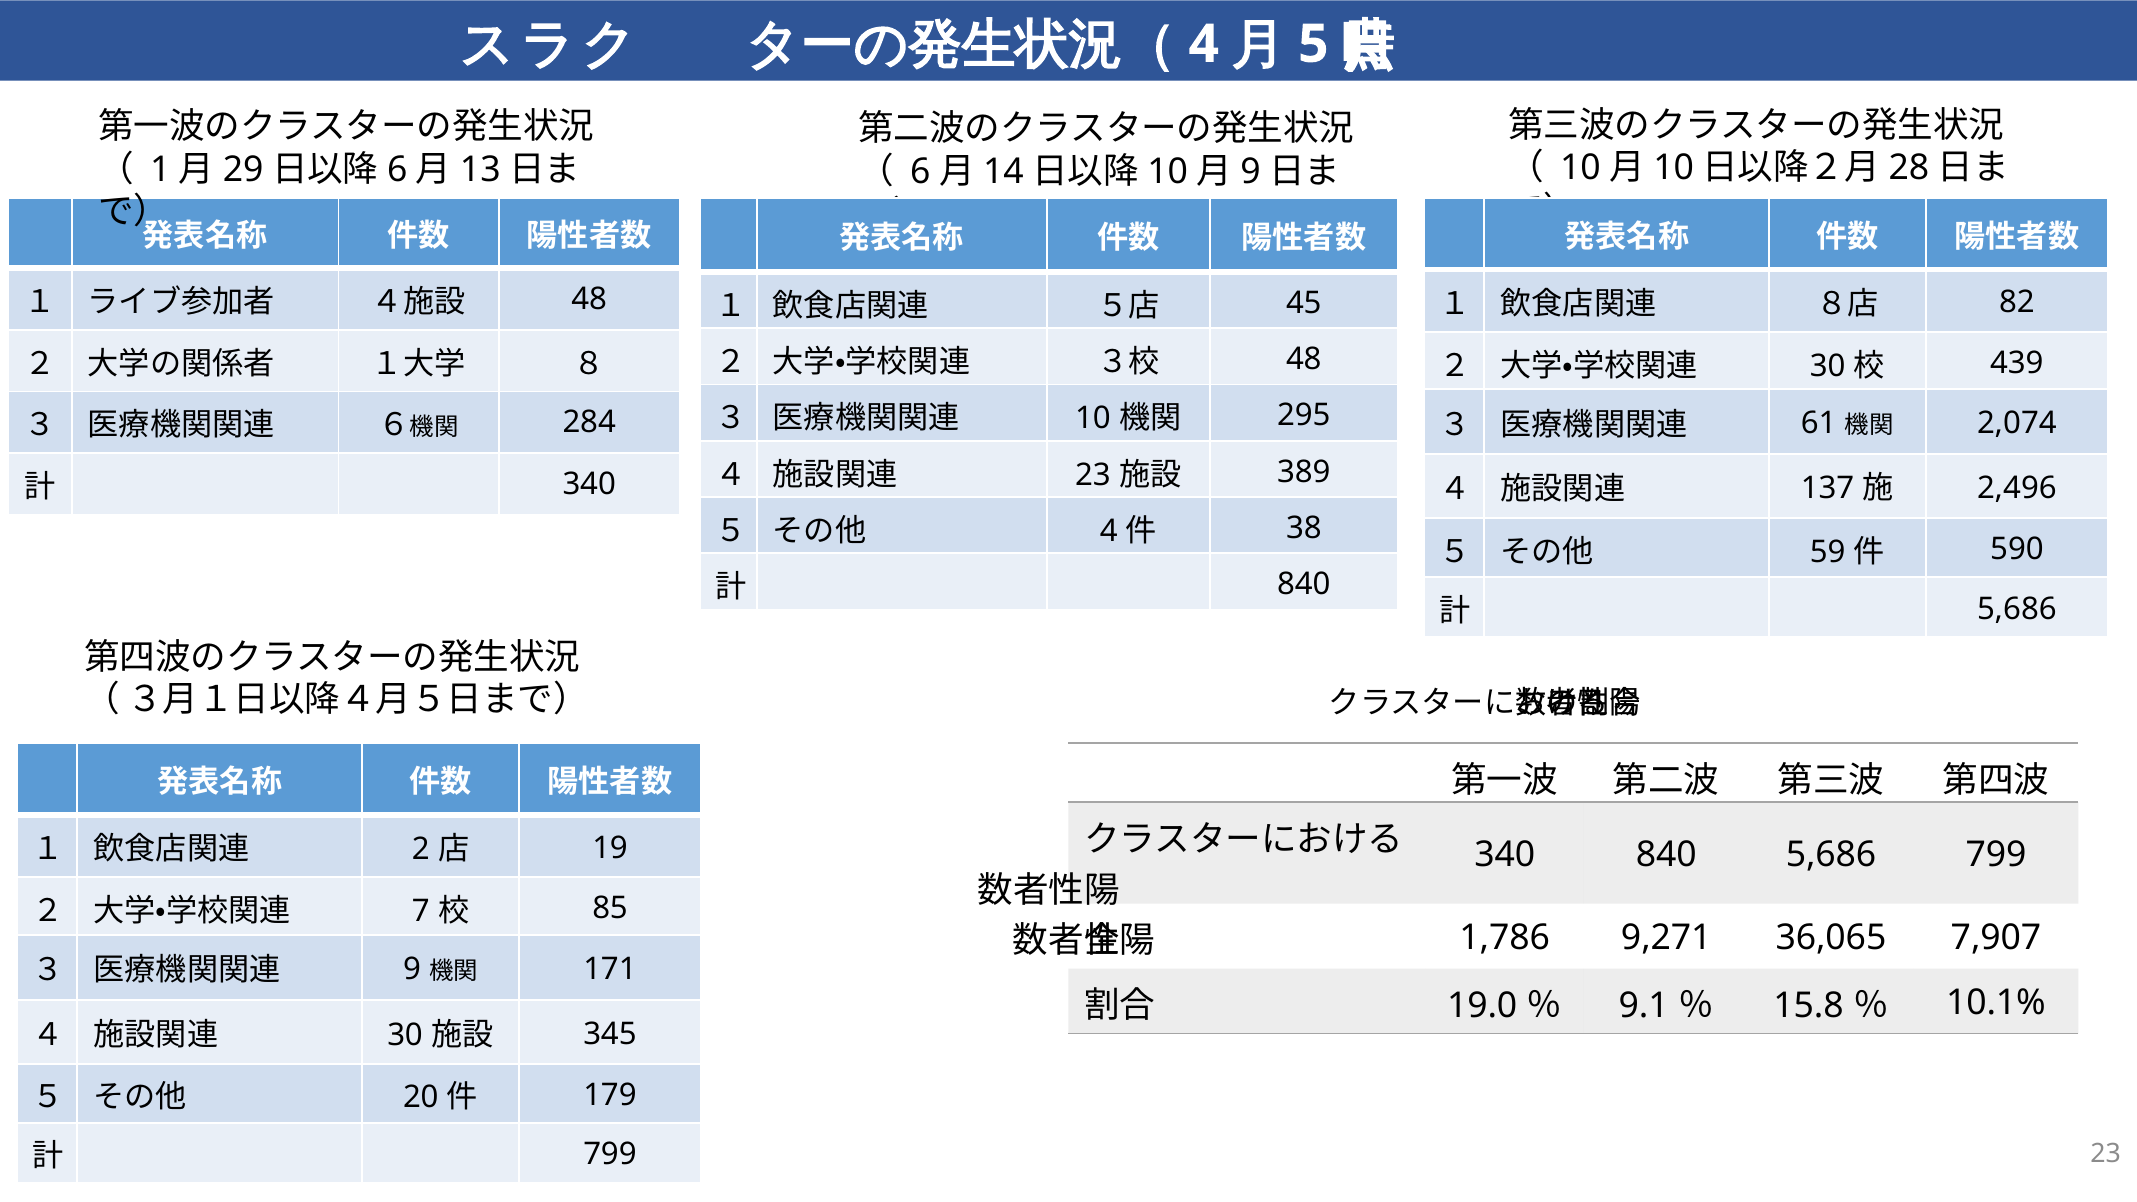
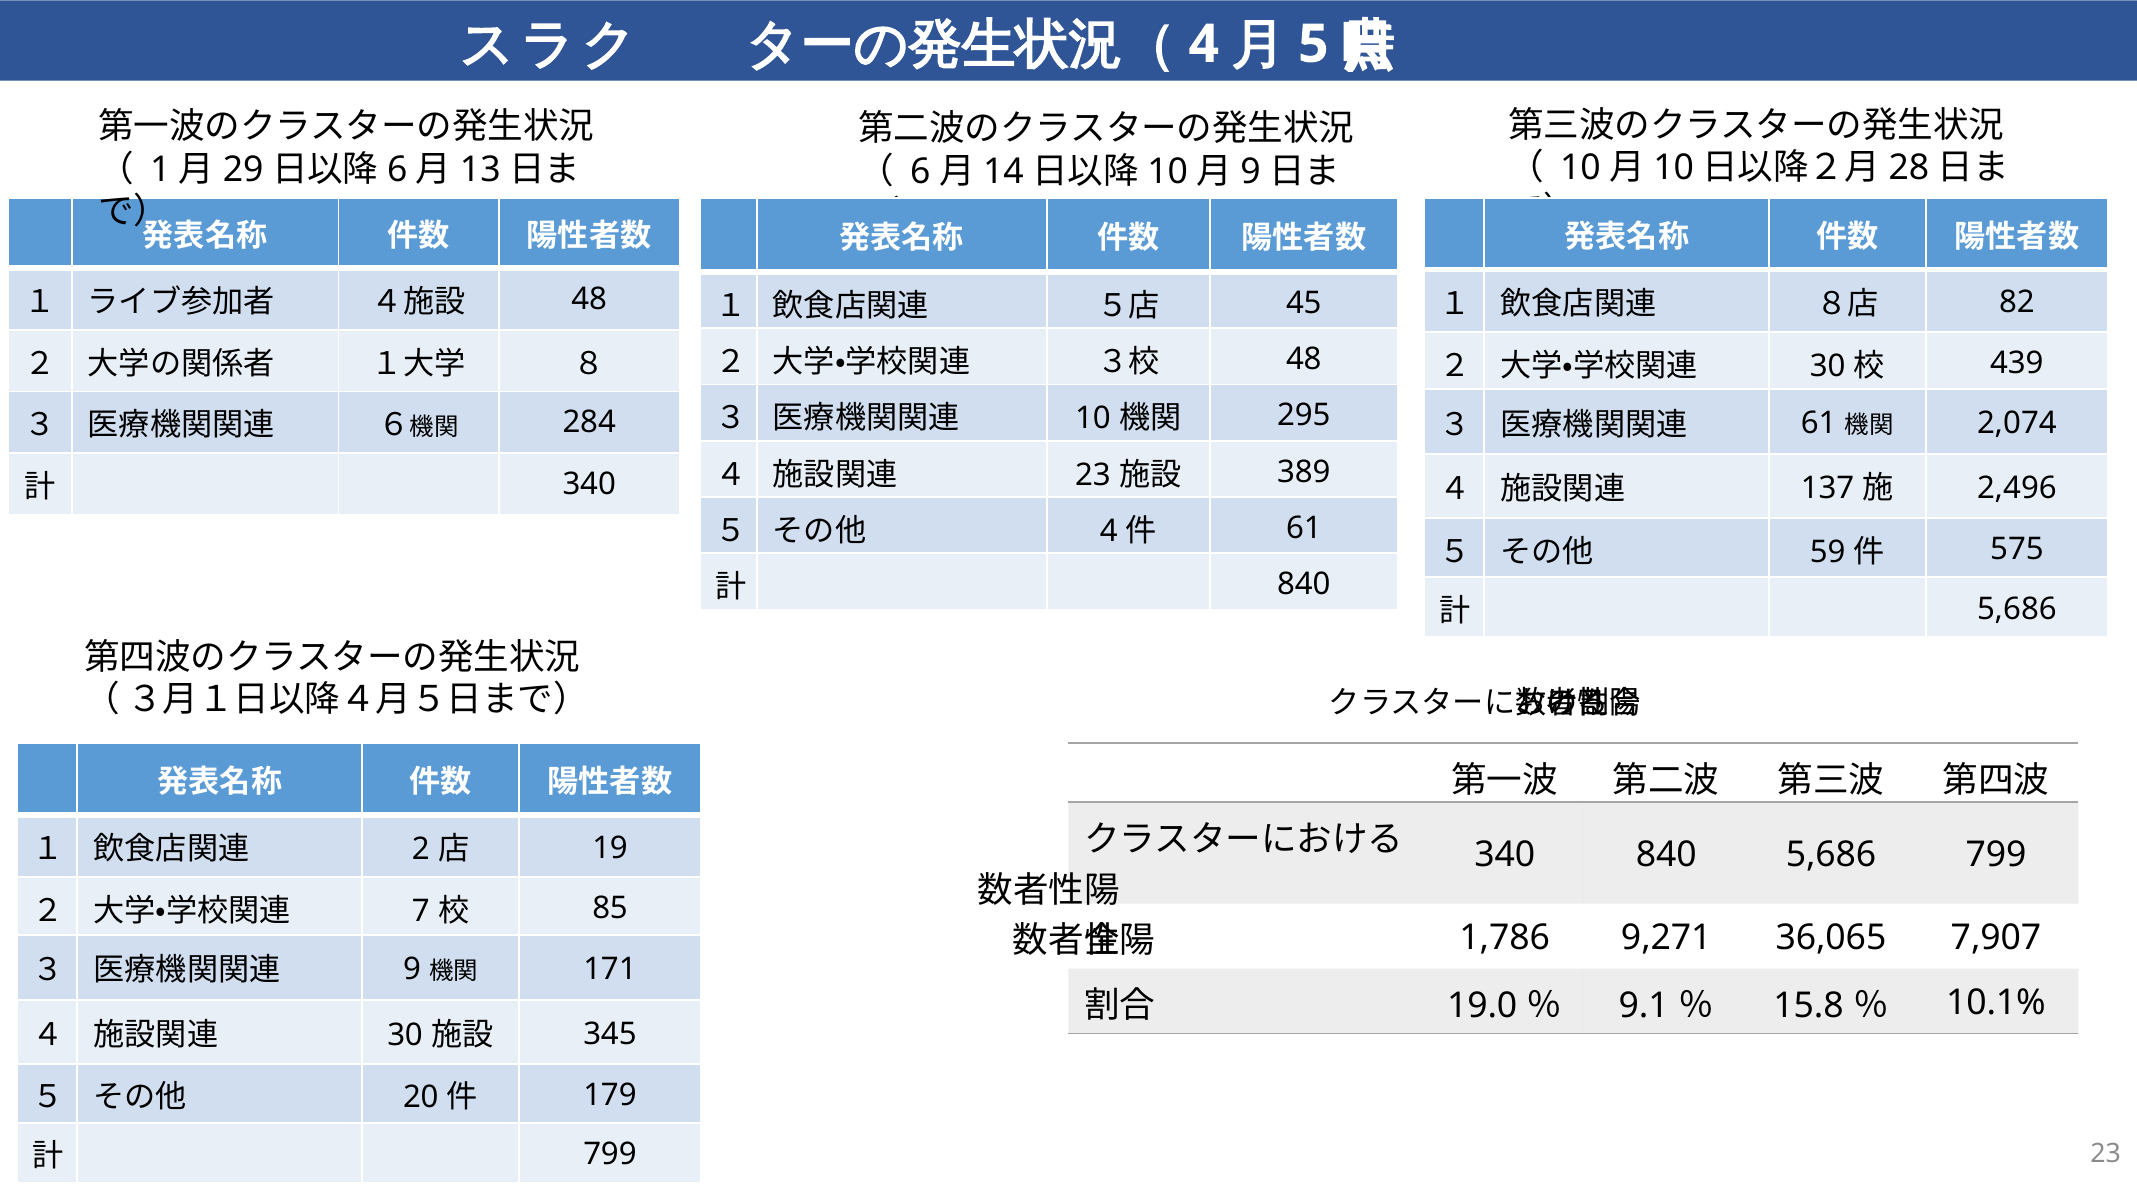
38: 38 -> 61 (1304, 528)
590: 590 -> 575 (2017, 549)
